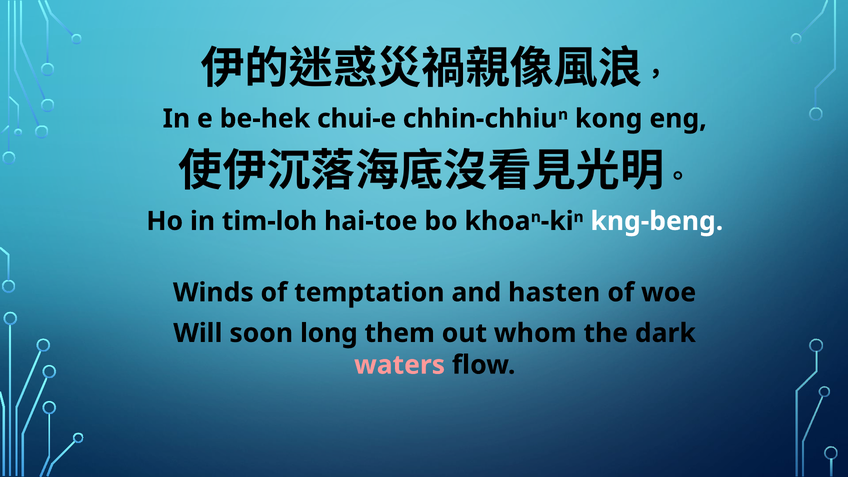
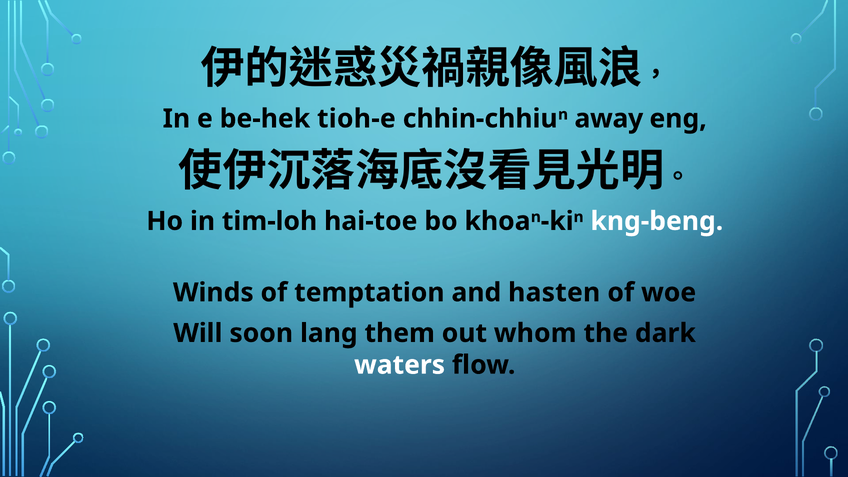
chui-e: chui-e -> tioh-e (356, 119)
kong: kong -> away (609, 119)
long: long -> lang (329, 333)
waters colour: pink -> white (400, 365)
